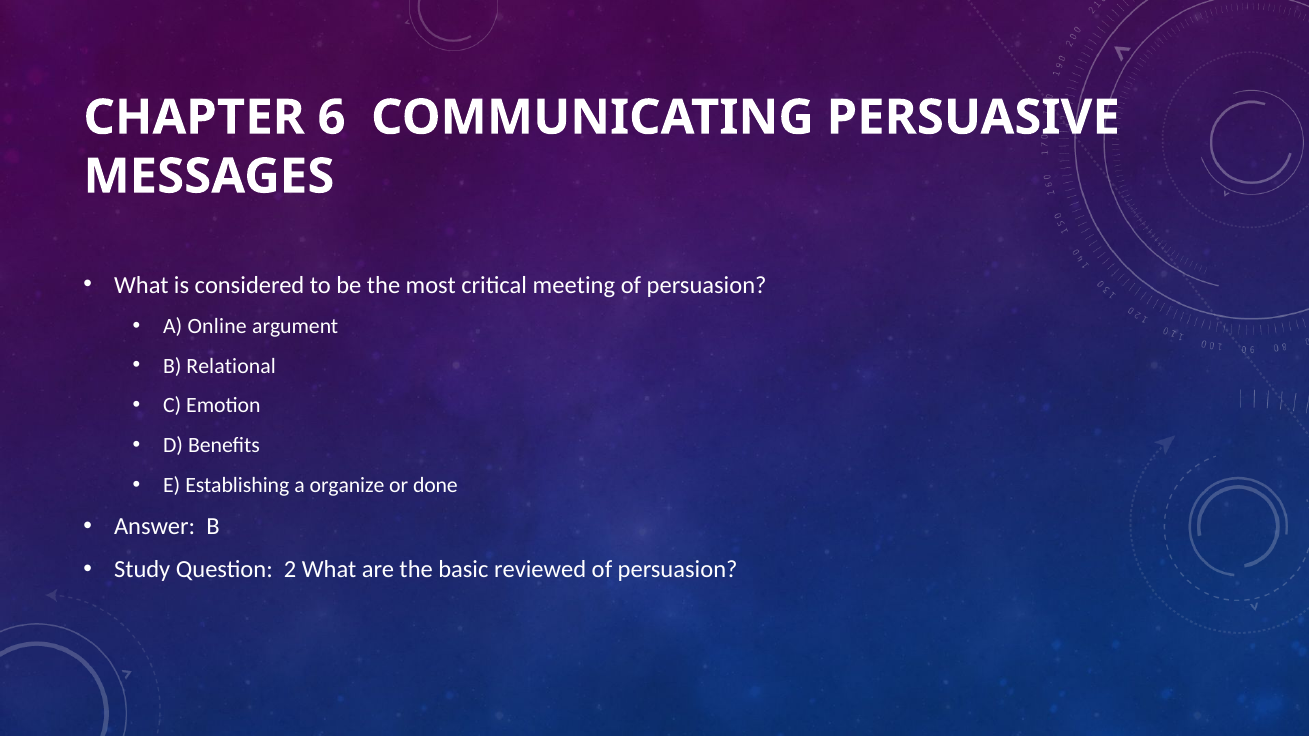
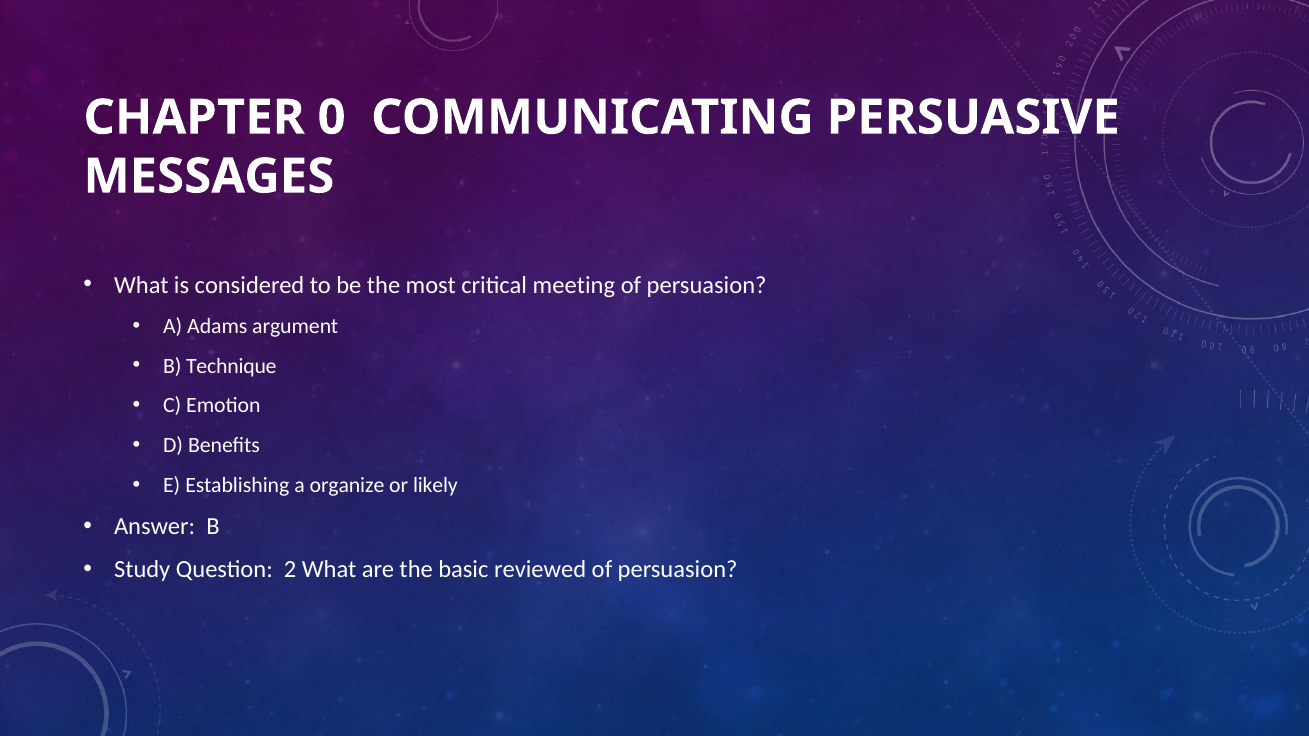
6: 6 -> 0 (332, 118)
Online: Online -> Adams (217, 326)
Relational: Relational -> Technique (231, 366)
done: done -> likely (435, 485)
